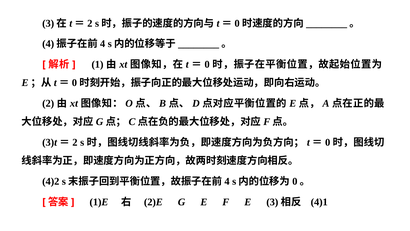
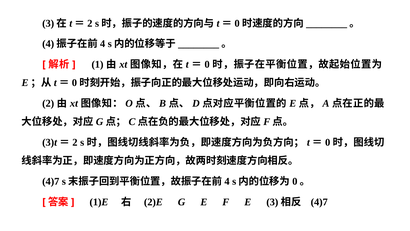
4)2: 4)2 -> 4)7 (51, 181)
4)1: 4)1 -> 4)7 (319, 202)
